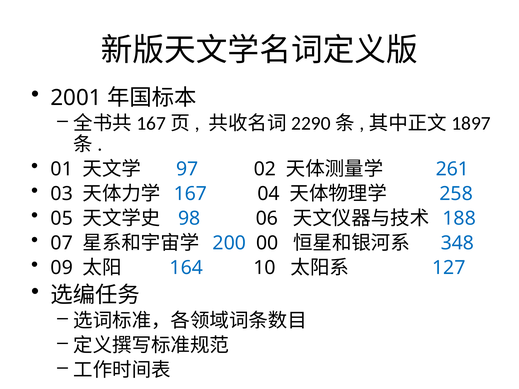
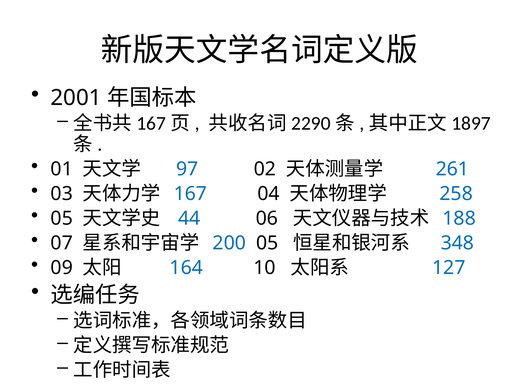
98: 98 -> 44 (189, 219)
200 00: 00 -> 05 (267, 243)
